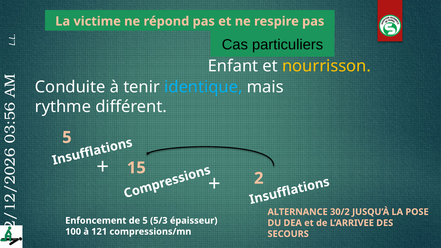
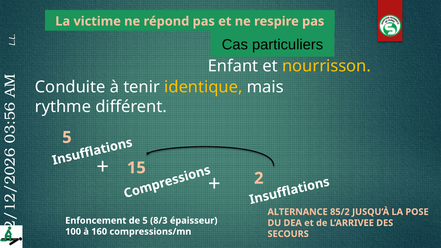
identique colour: light blue -> yellow (203, 87)
30/2: 30/2 -> 85/2 (340, 212)
5/3: 5/3 -> 8/3 (159, 221)
121: 121 -> 160 (99, 232)
